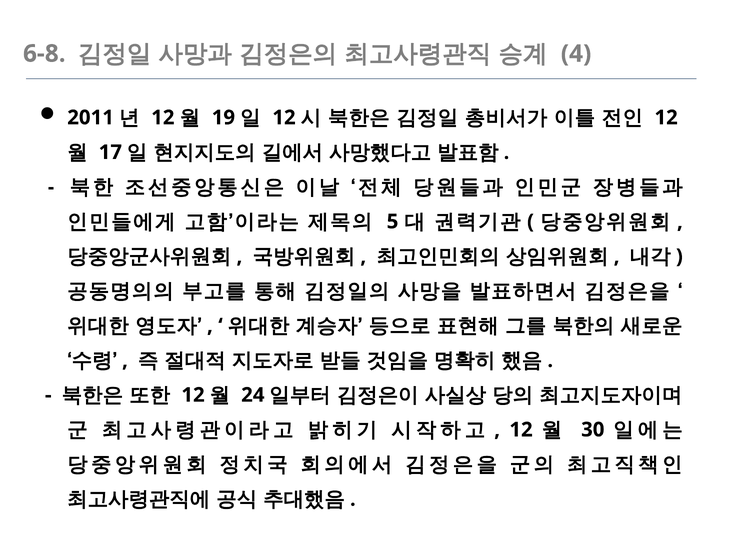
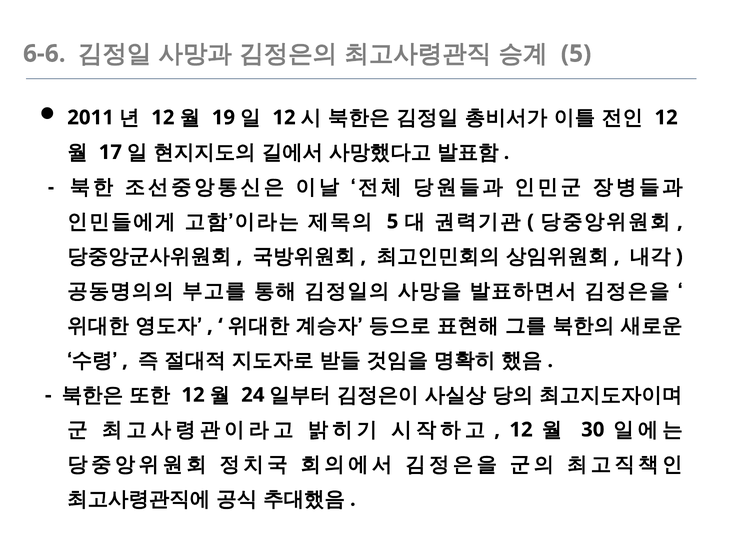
6-8: 6-8 -> 6-6 (44, 54)
4: 4 -> 5 (576, 54)
